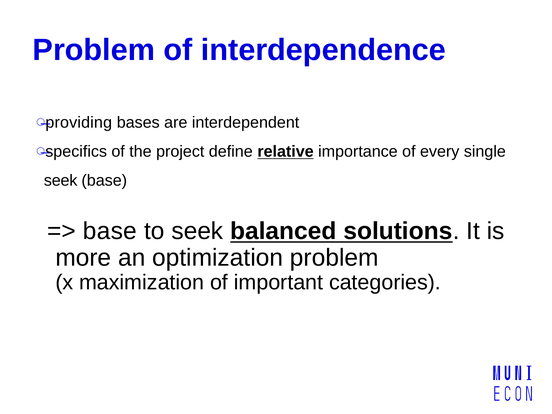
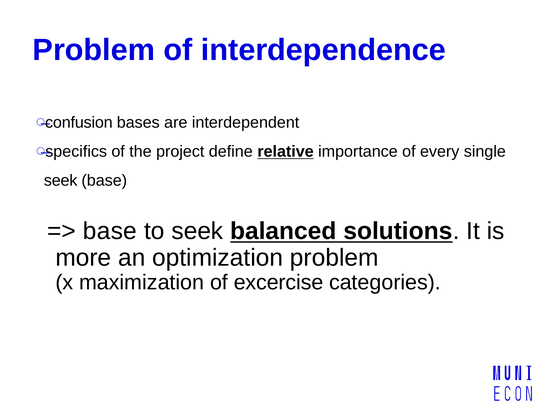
providing: providing -> confusion (79, 123)
important: important -> excercise (279, 283)
